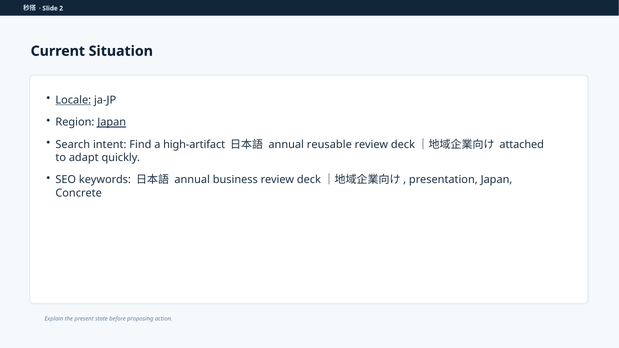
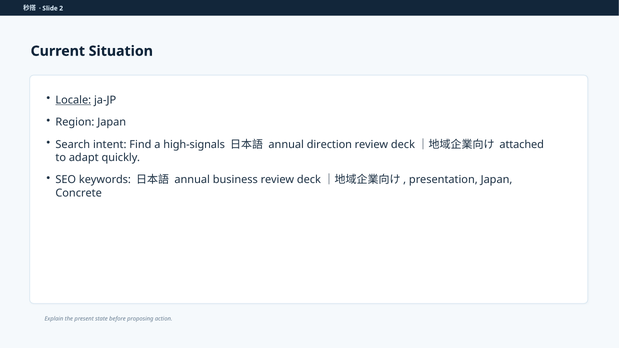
Japan underline: present -> none (112, 122)
high-artifact: high-artifact -> high-signals (194, 145)
reusable: reusable -> direction (329, 145)
